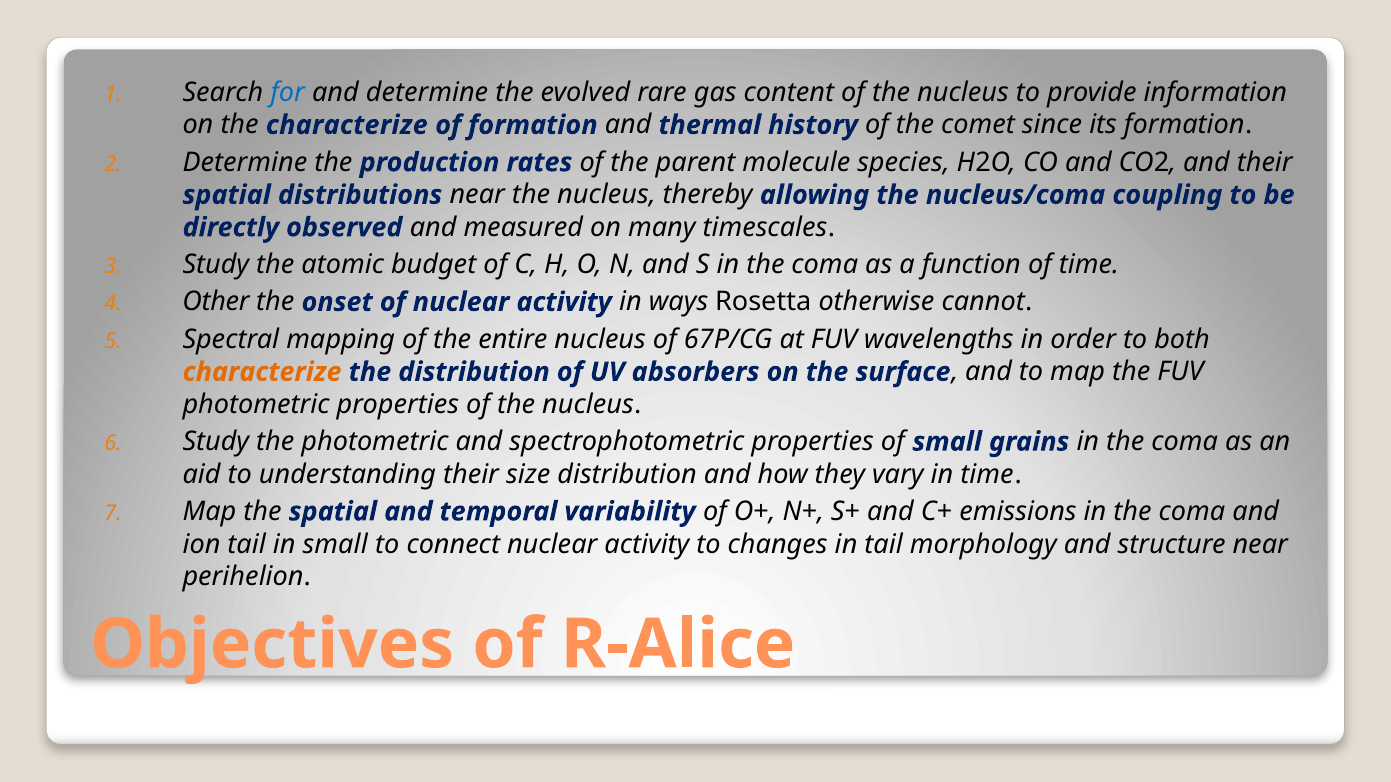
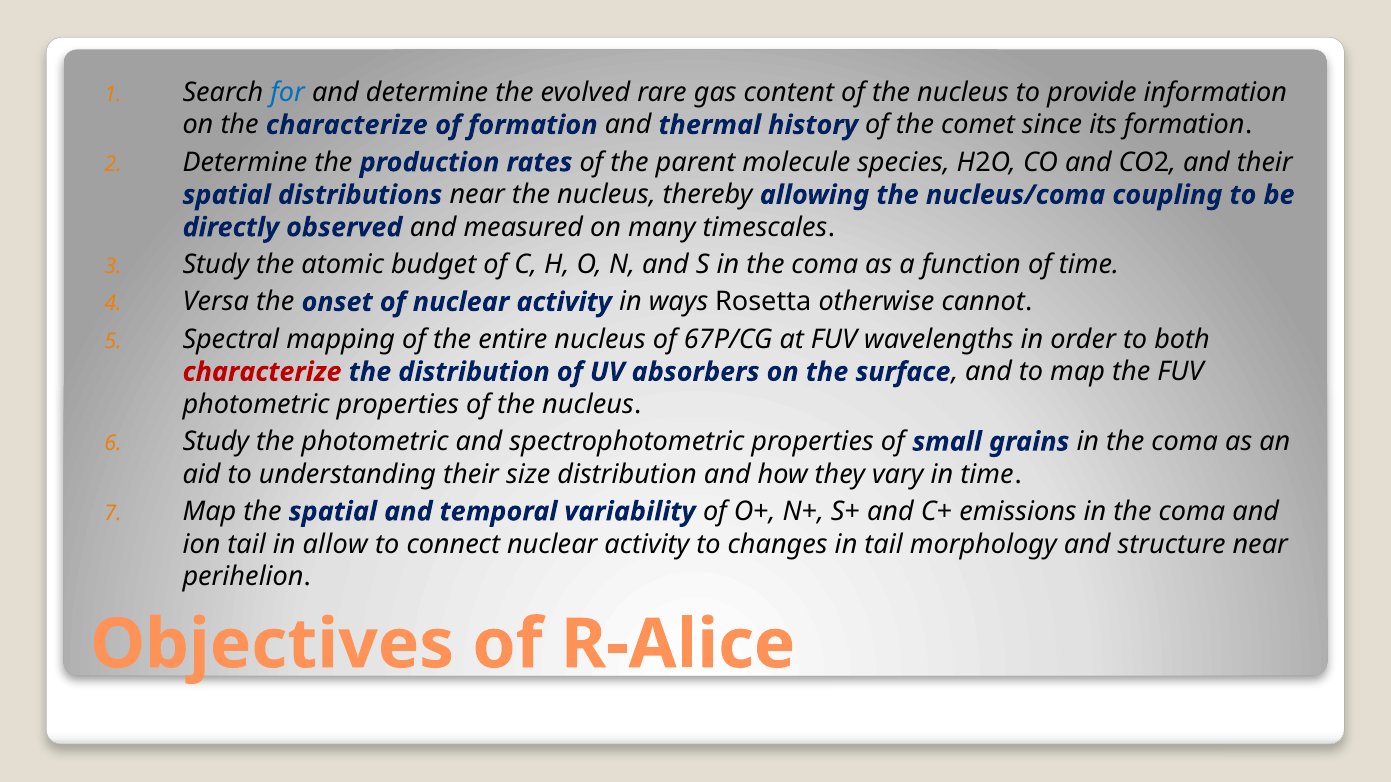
Other: Other -> Versa (216, 302)
characterize colour: orange -> red (262, 372)
in small: small -> allow (335, 544)
